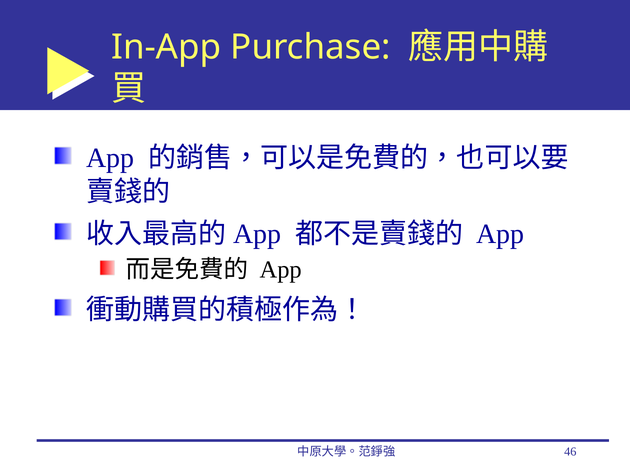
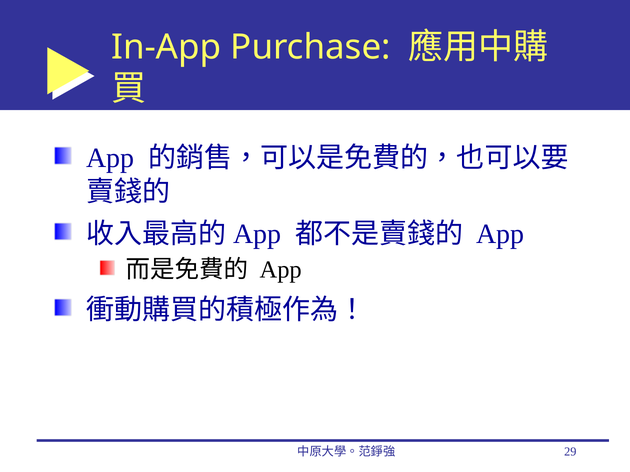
46: 46 -> 29 (570, 452)
